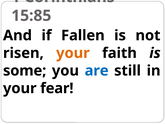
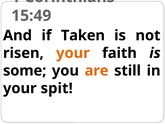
15:85: 15:85 -> 15:49 (31, 16)
Fallen: Fallen -> Taken (83, 35)
are colour: blue -> orange (97, 71)
fear: fear -> spit (57, 88)
